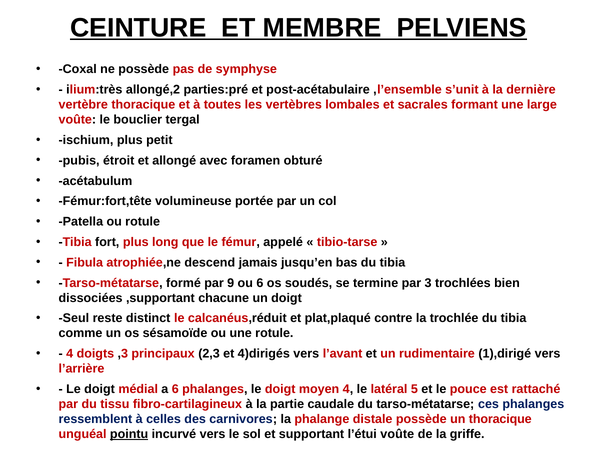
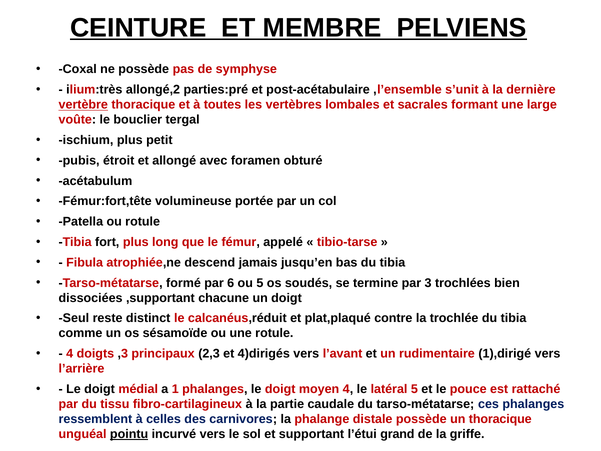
vertèbre underline: none -> present (83, 105)
9: 9 -> 6 (231, 283)
ou 6: 6 -> 5 (260, 283)
a 6: 6 -> 1 (175, 389)
l’étui voûte: voûte -> grand (397, 434)
